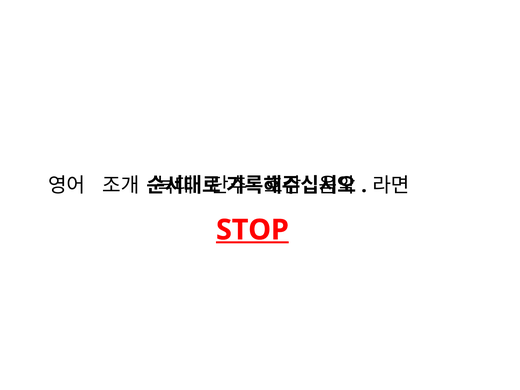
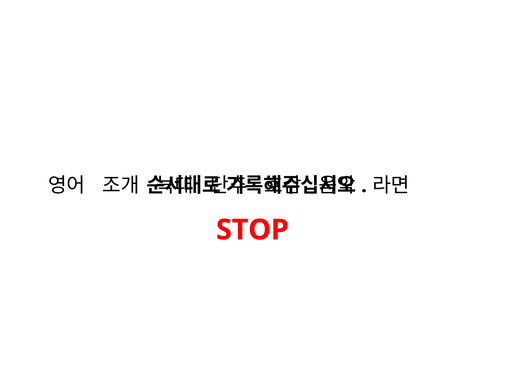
STOP underline: present -> none (252, 230)
